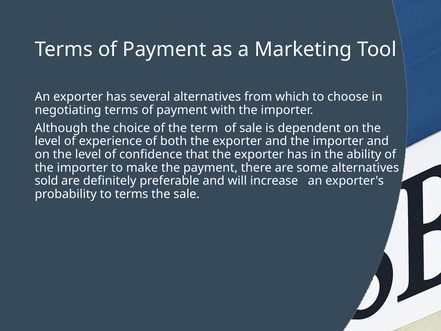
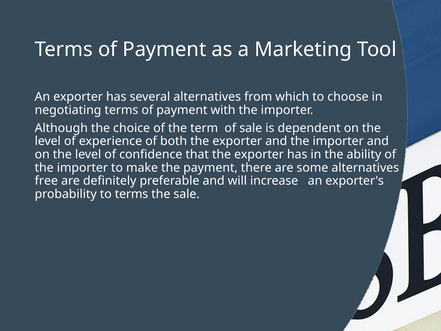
sold: sold -> free (46, 181)
